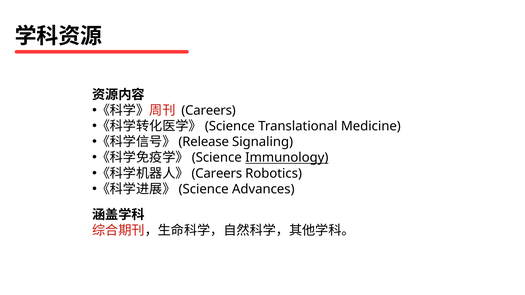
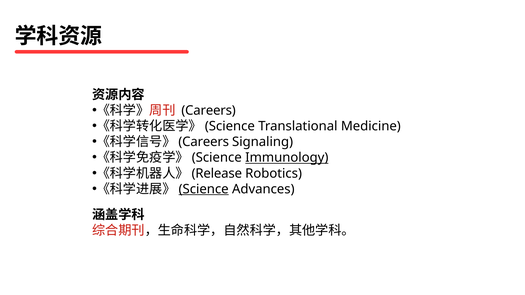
Release: Release -> Careers (204, 142)
Careers: Careers -> Release (217, 174)
Science underline: none -> present (204, 189)
